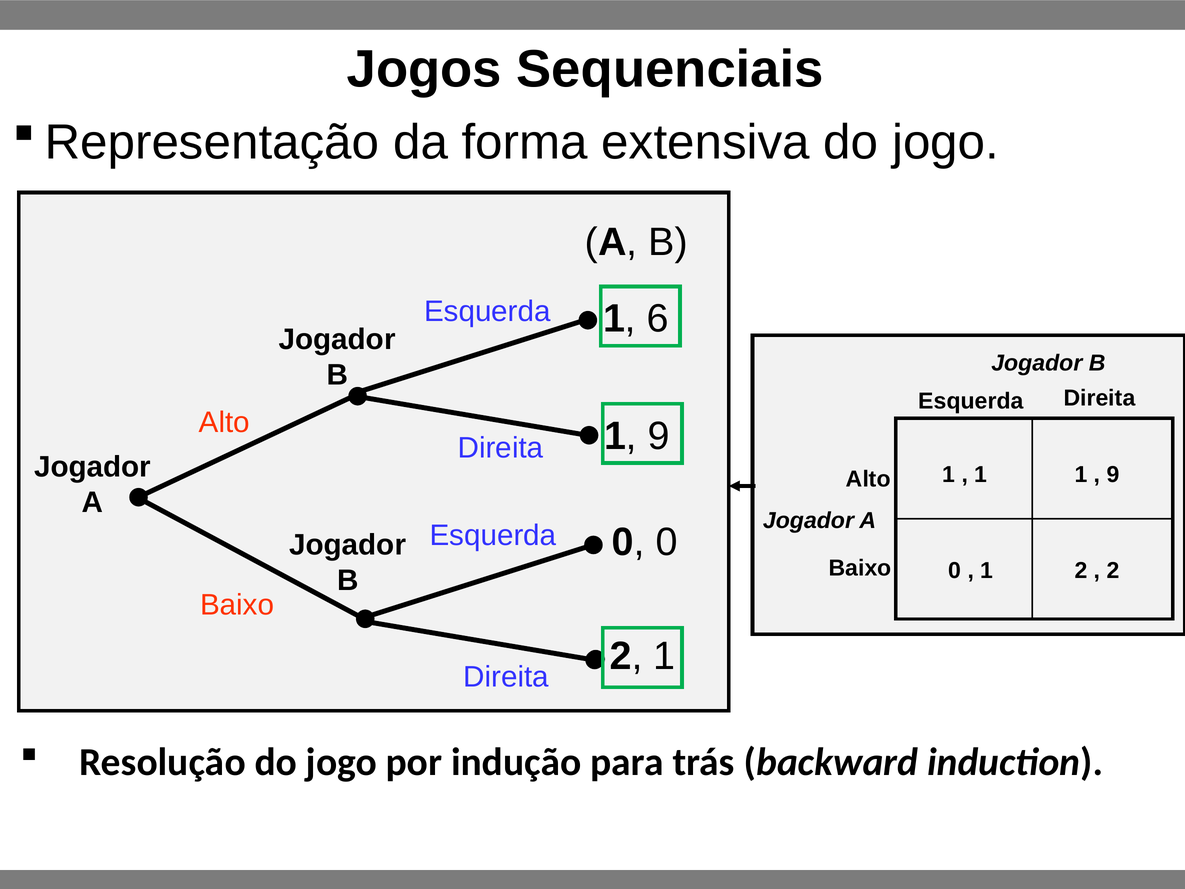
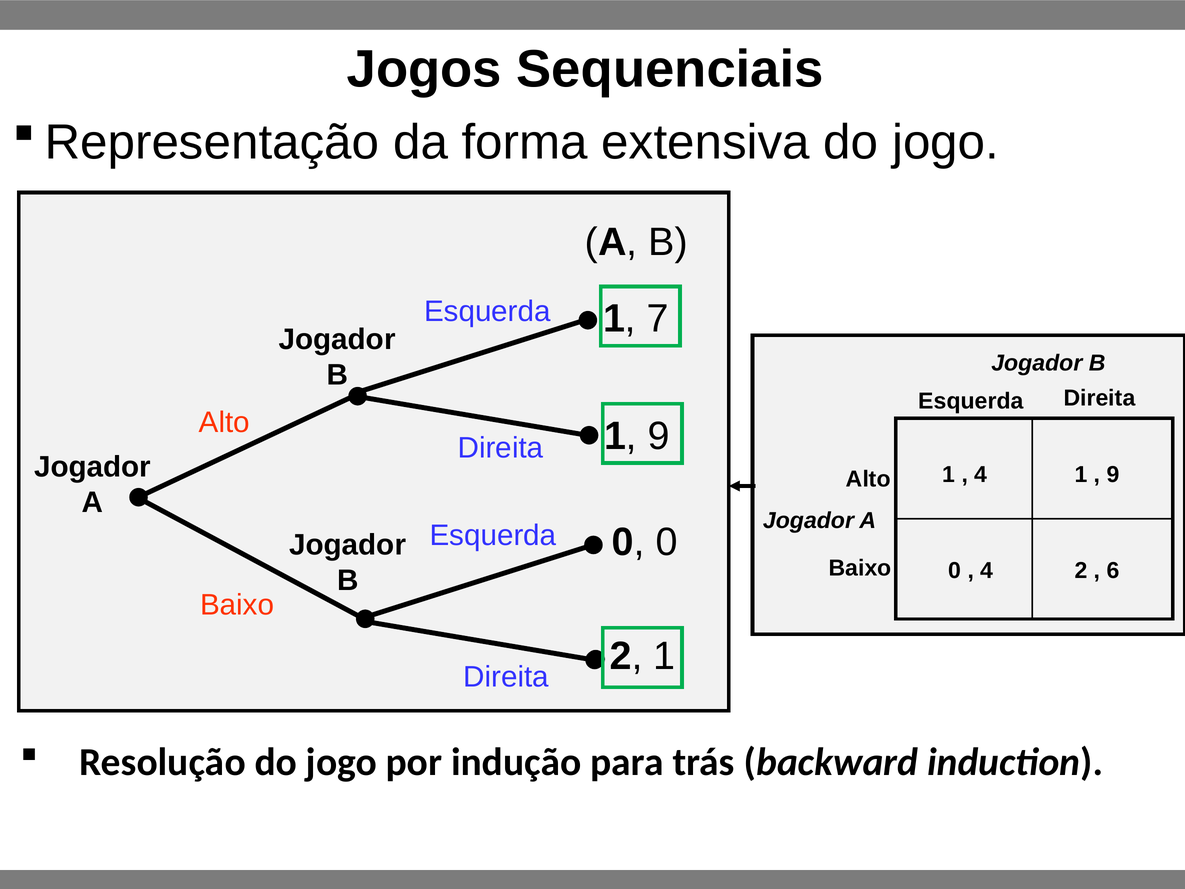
6: 6 -> 7 (658, 319)
1: 1 -> 4 (981, 475)
1: 1 -> 4 (987, 570)
2: 2 -> 6 (1113, 570)
